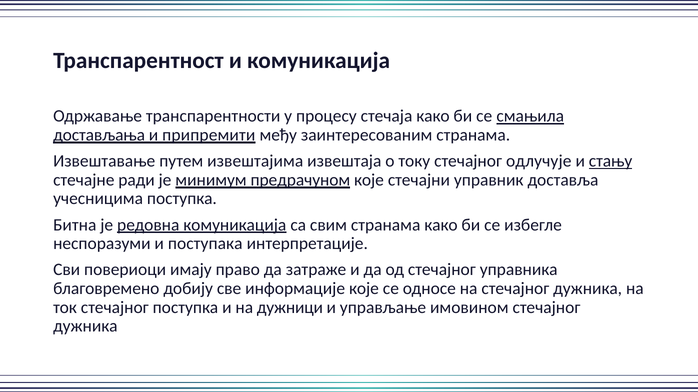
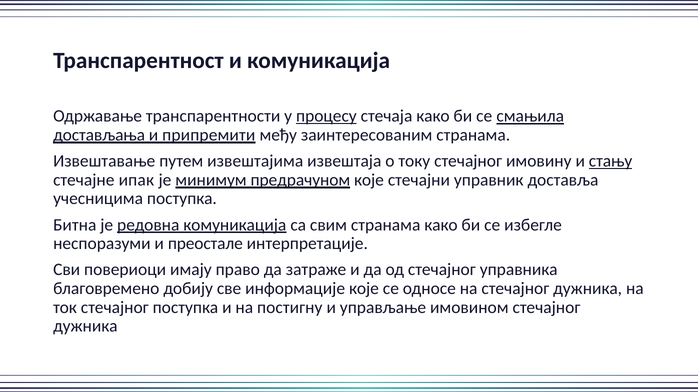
процесу underline: none -> present (326, 116)
одлучује: одлучује -> имовину (539, 161)
ради: ради -> ипак (136, 180)
поступака: поступака -> преостале (205, 244)
дужници: дужници -> постигну (290, 308)
